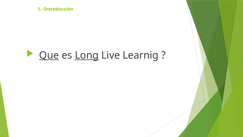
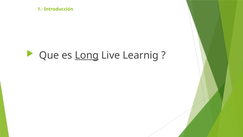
Que underline: present -> none (49, 55)
